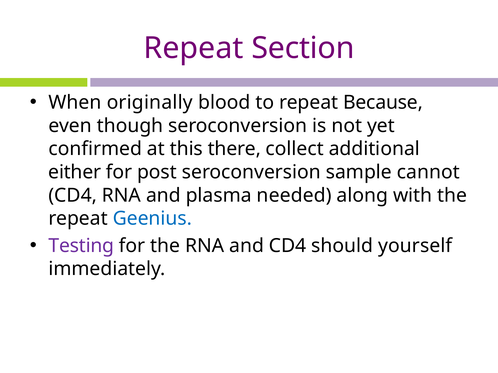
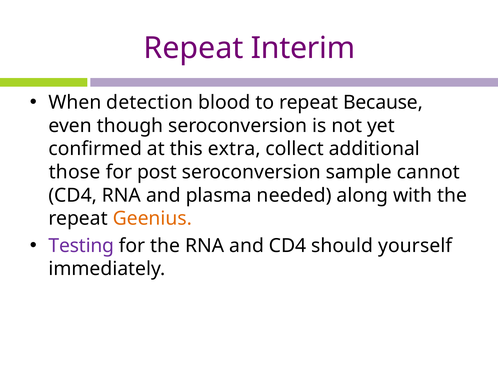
Section: Section -> Interim (303, 48)
originally: originally -> detection (150, 103)
there: there -> extra (234, 149)
either: either -> those (75, 172)
Geenius colour: blue -> orange (152, 219)
